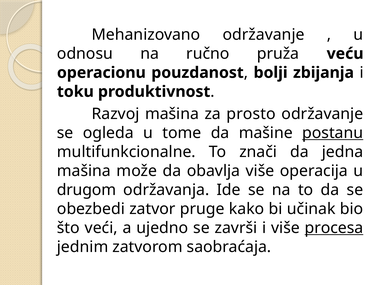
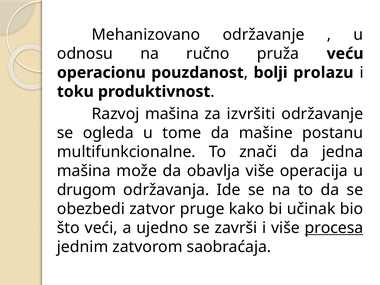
zbijanja: zbijanja -> prolazu (323, 73)
prosto: prosto -> izvršiti (251, 114)
postanu underline: present -> none (333, 133)
